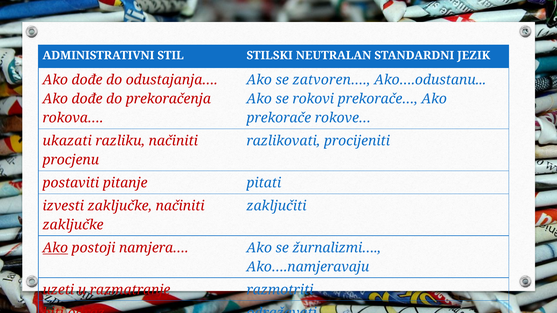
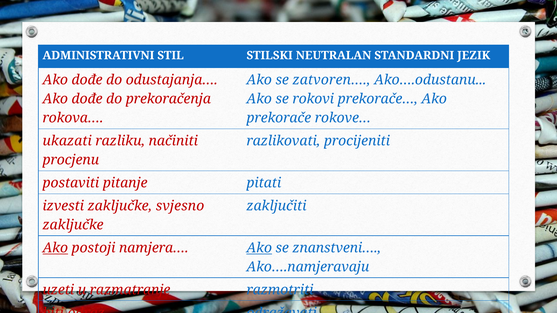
zaključke načiniti: načiniti -> svjesno (180, 206)
Ako underline: none -> present (259, 248)
žurnalizmi…: žurnalizmi… -> znanstveni… (337, 248)
